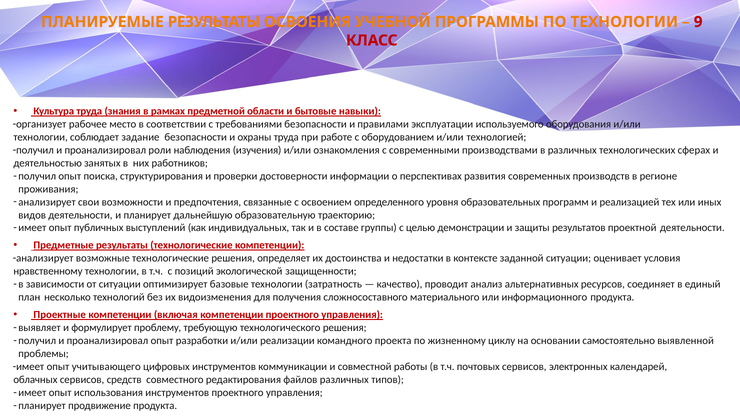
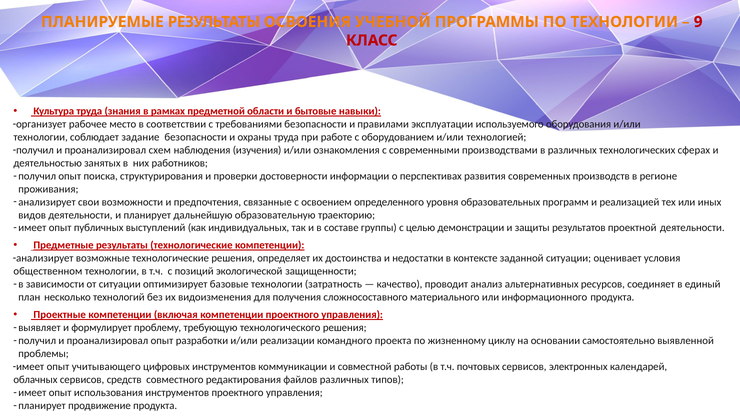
роли: роли -> схем (160, 150)
нравственному: нравственному -> общественном (48, 272)
